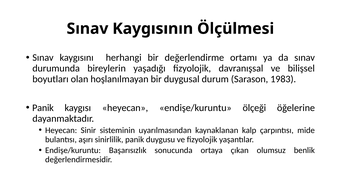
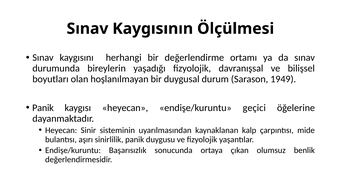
1983: 1983 -> 1949 (283, 79)
ölçeği: ölçeği -> geçici (254, 108)
